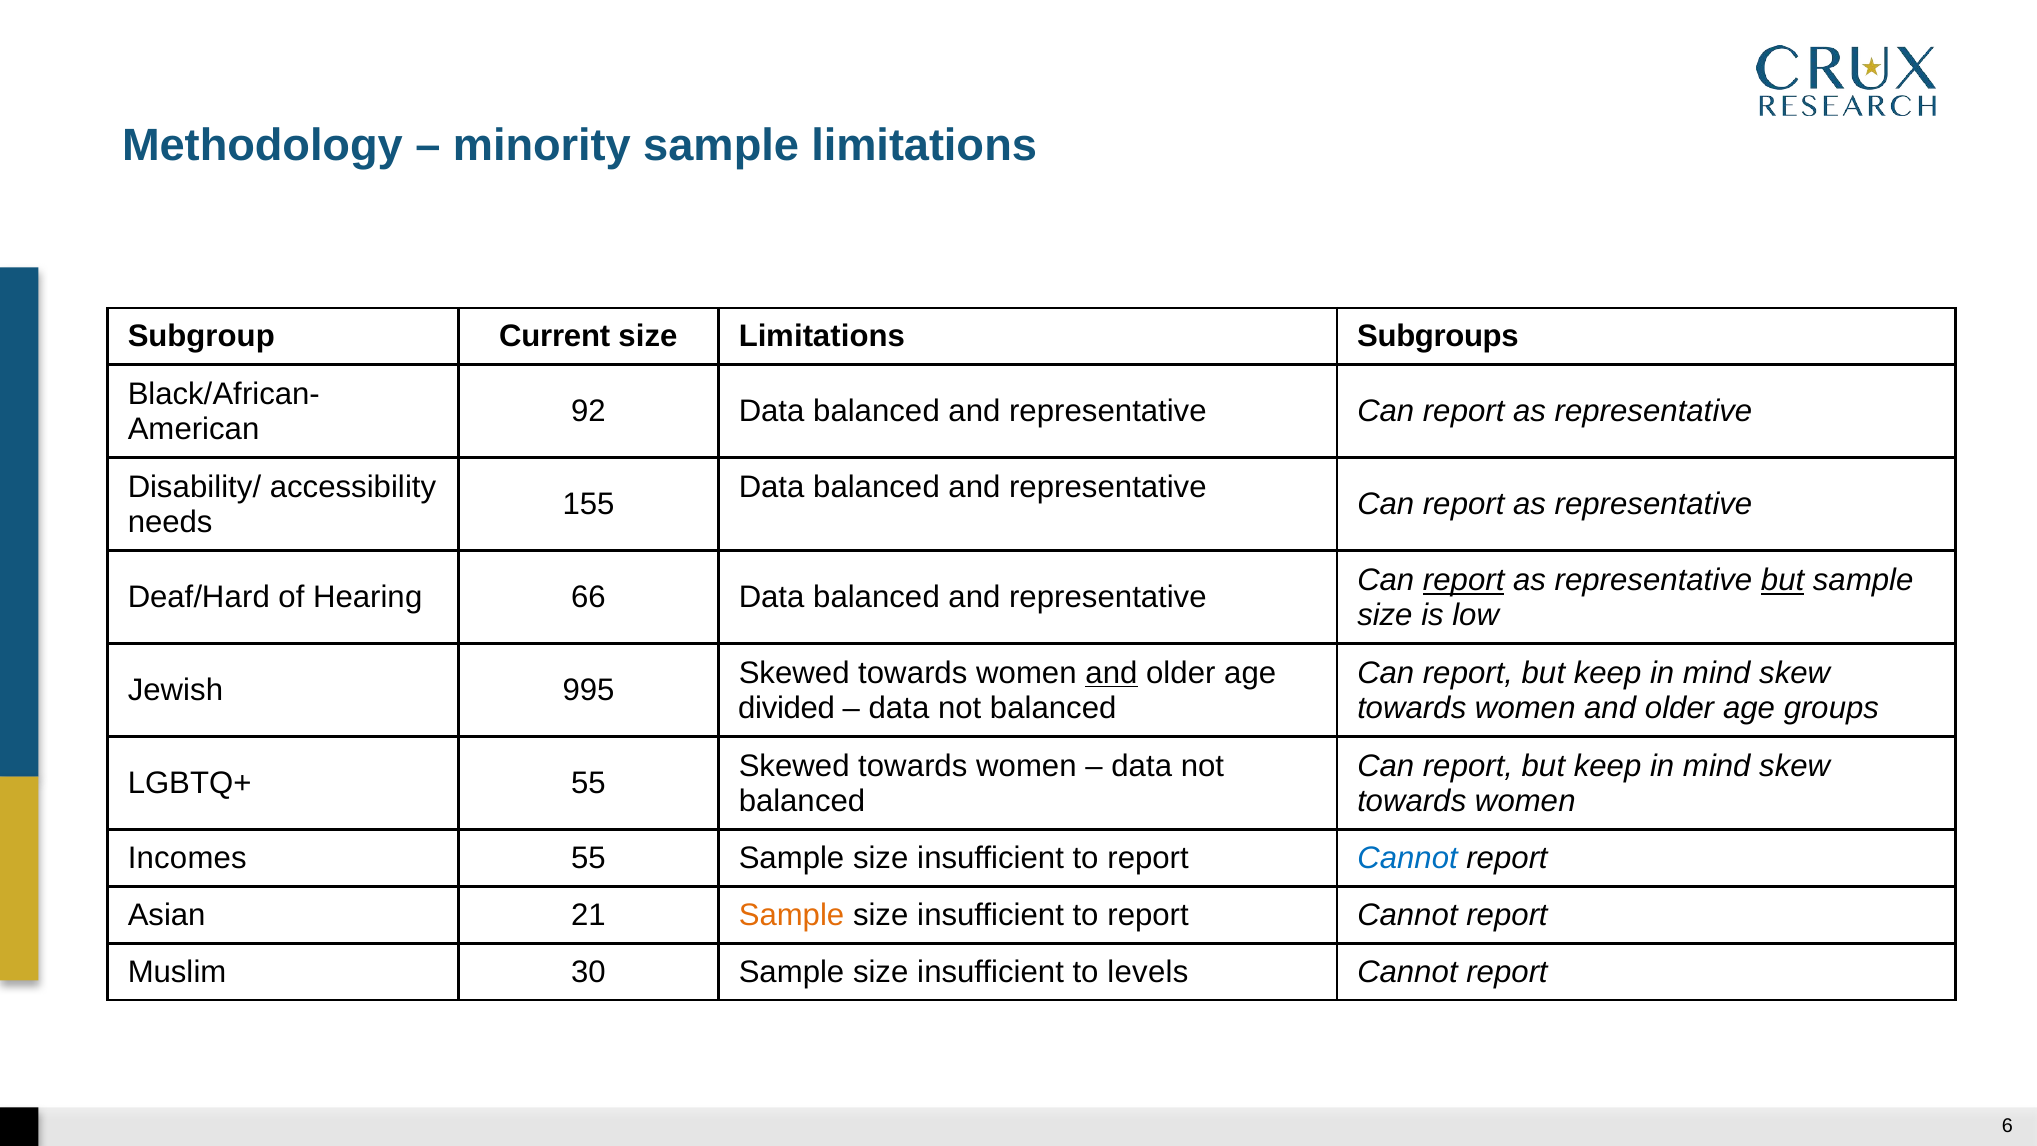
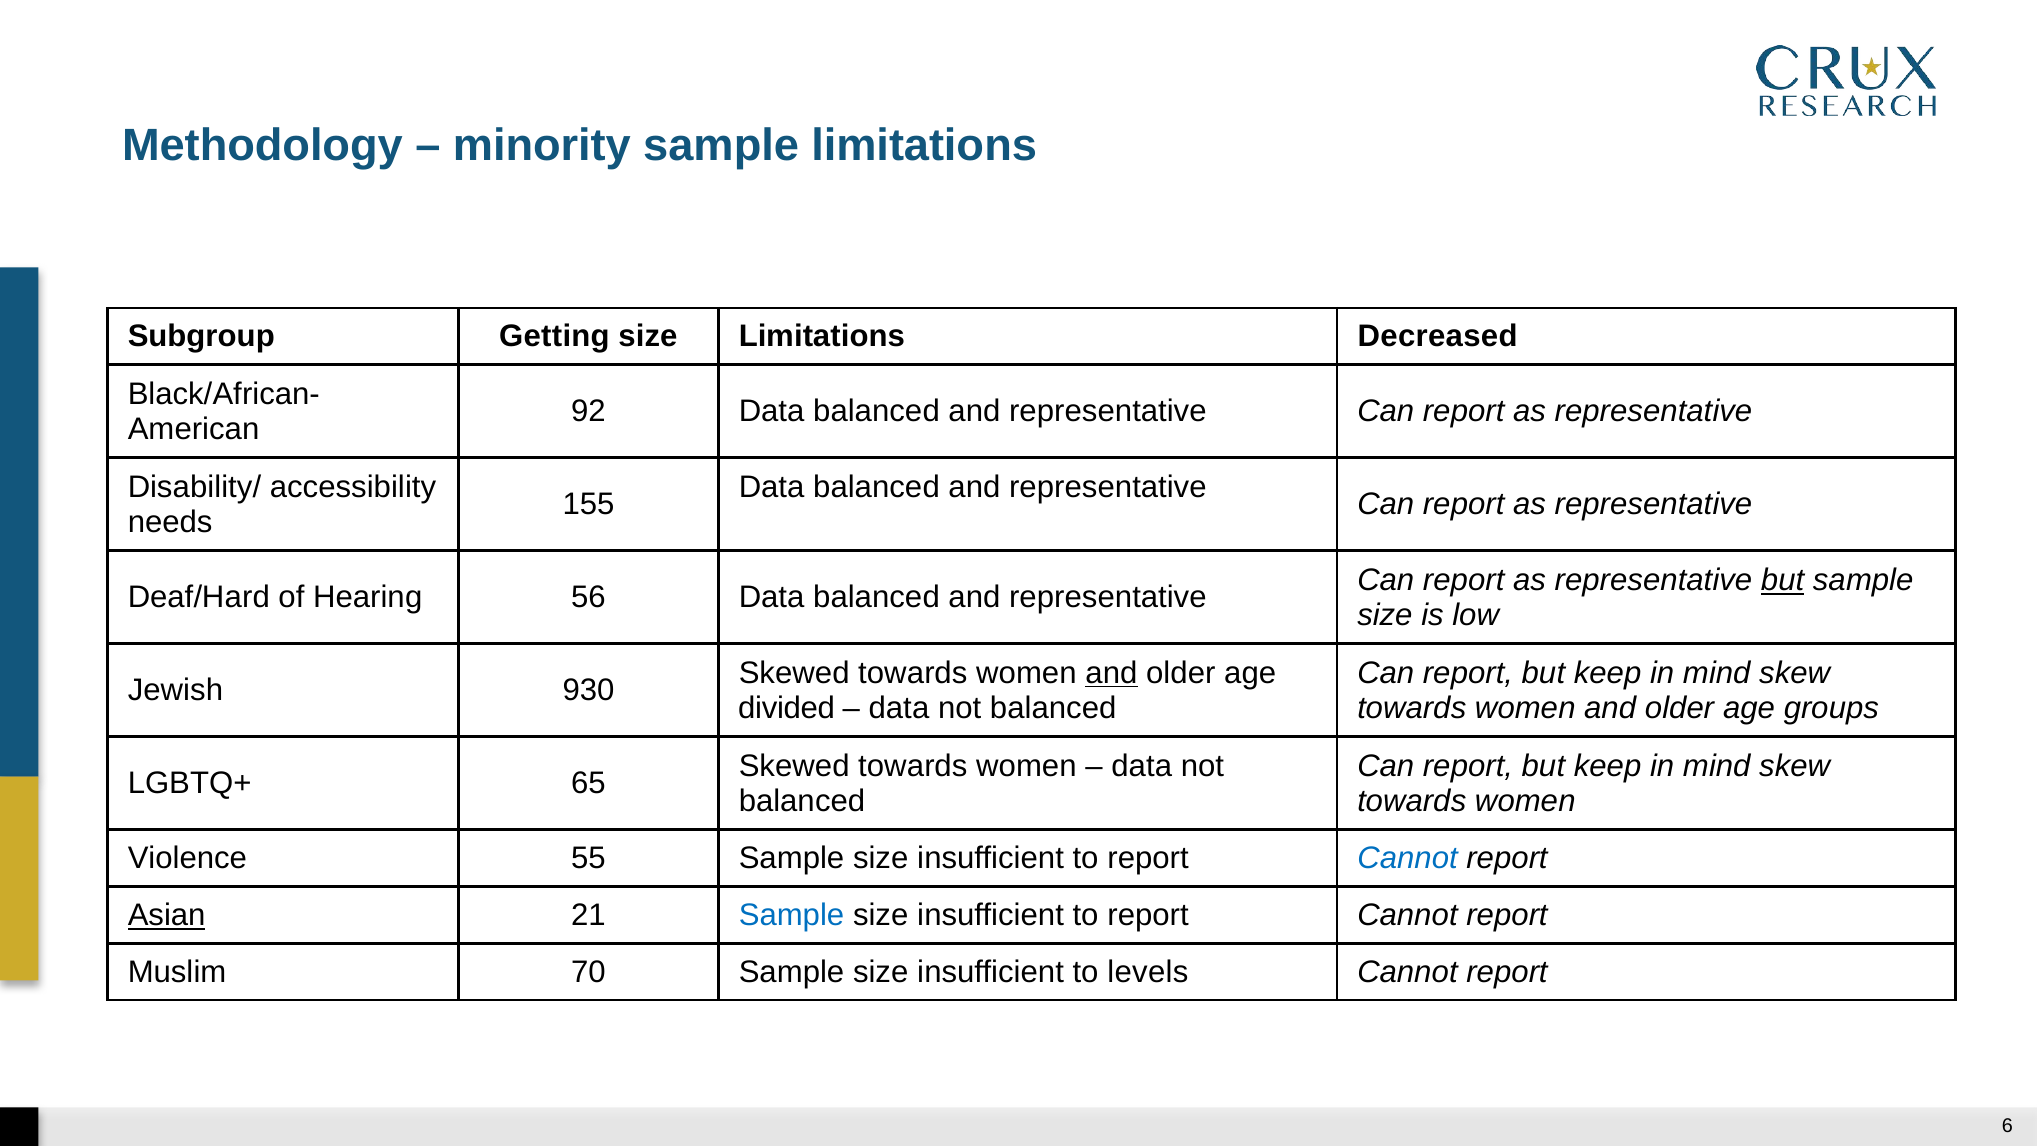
Current: Current -> Getting (554, 336)
Subgroups: Subgroups -> Decreased (1438, 336)
report underline: present -> none (1464, 580)
66: 66 -> 56 (588, 597)
995: 995 -> 930 (588, 690)
LGBTQ+ 55: 55 -> 65 (588, 783)
Incomes: Incomes -> Violence (187, 858)
Asian underline: none -> present (167, 915)
Sample colour: orange -> blue (792, 915)
30: 30 -> 70 (588, 972)
